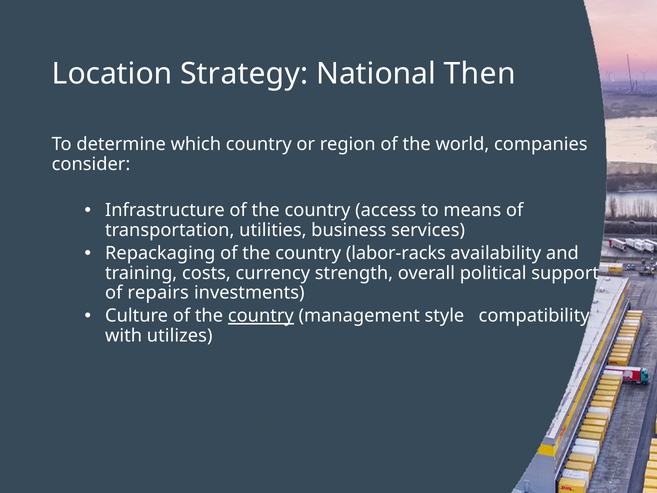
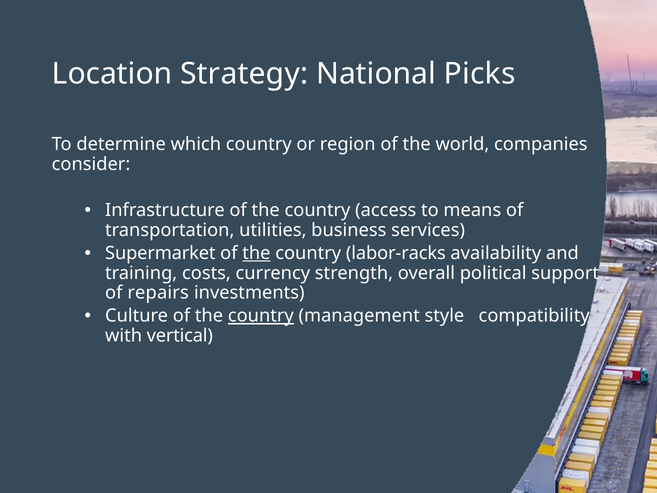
Then: Then -> Picks (480, 74)
Repackaging: Repackaging -> Supermarket (160, 253)
the underline: none -> present (256, 253)
utilizes: utilizes -> vertical (180, 336)
